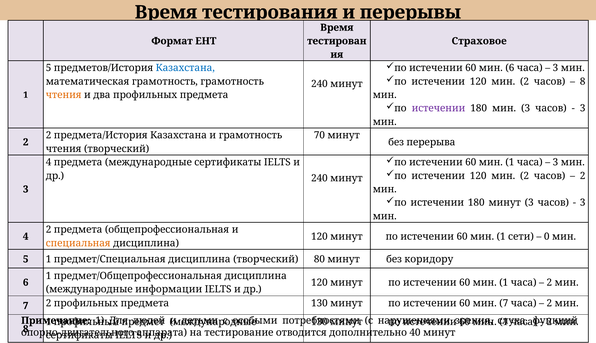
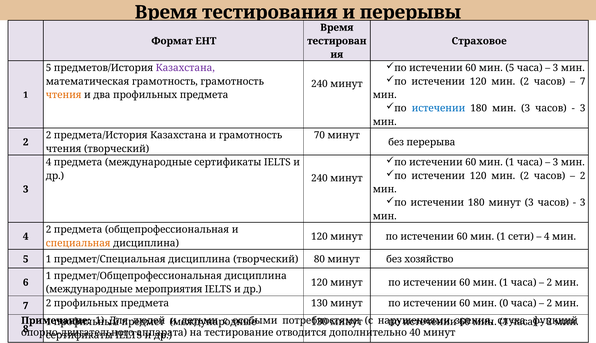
60 мин 6: 6 -> 5 (510, 68)
Казахстана colour: blue -> purple (185, 68)
8: 8 -> 7 (583, 81)
истечении colour: purple -> blue (438, 108)
0: 0 -> 4 (547, 236)
коридору: коридору -> хозяйство (429, 259)
информации: информации -> мероприятия (169, 289)
60 мин 7: 7 -> 0 (504, 303)
